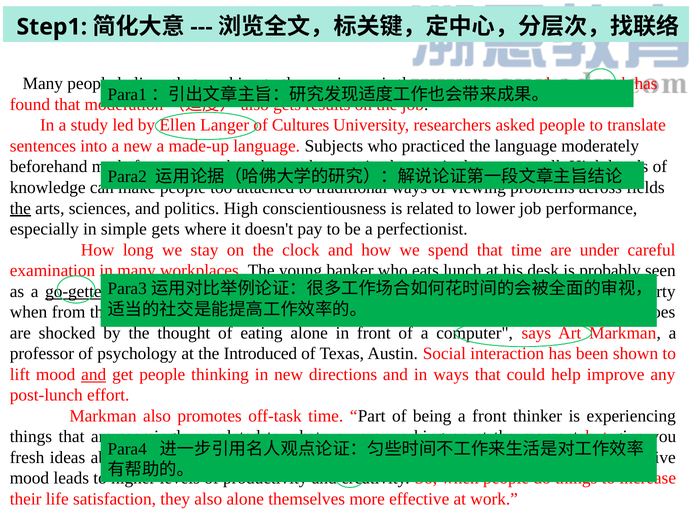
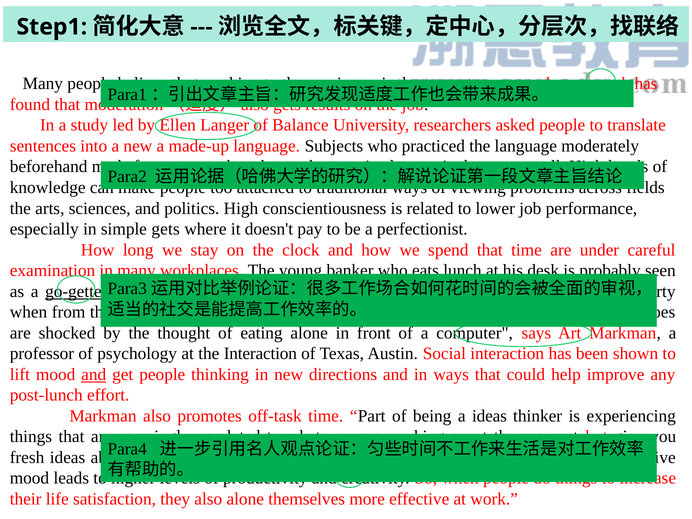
of Cultures: Cultures -> Balance (300, 125)
the underline: present -> none (20, 208)
the Introduced: Introduced -> Interaction (260, 354)
a front: front -> ideas (489, 416)
